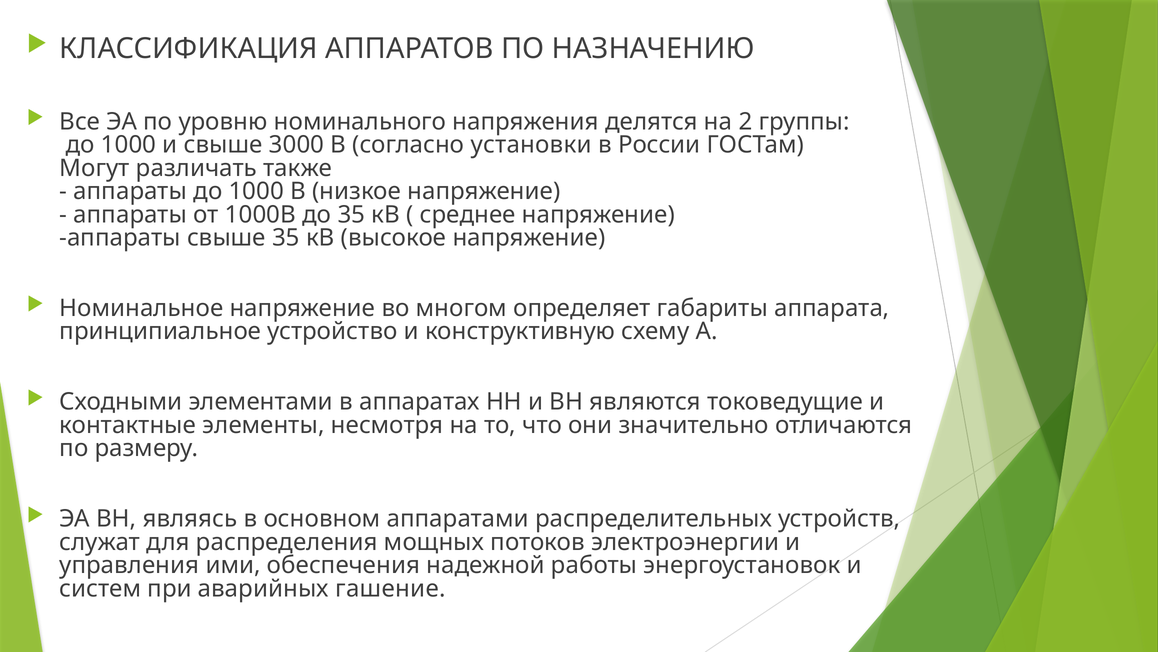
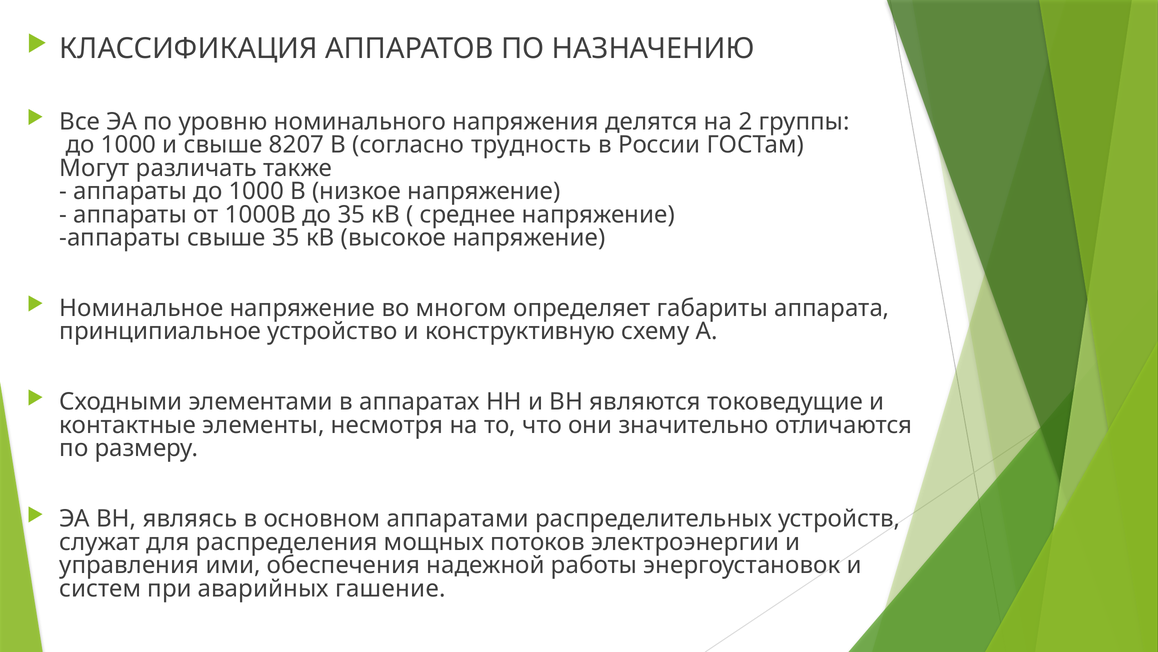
3000: 3000 -> 8207 (297, 145)
установки: установки -> трудность (531, 145)
